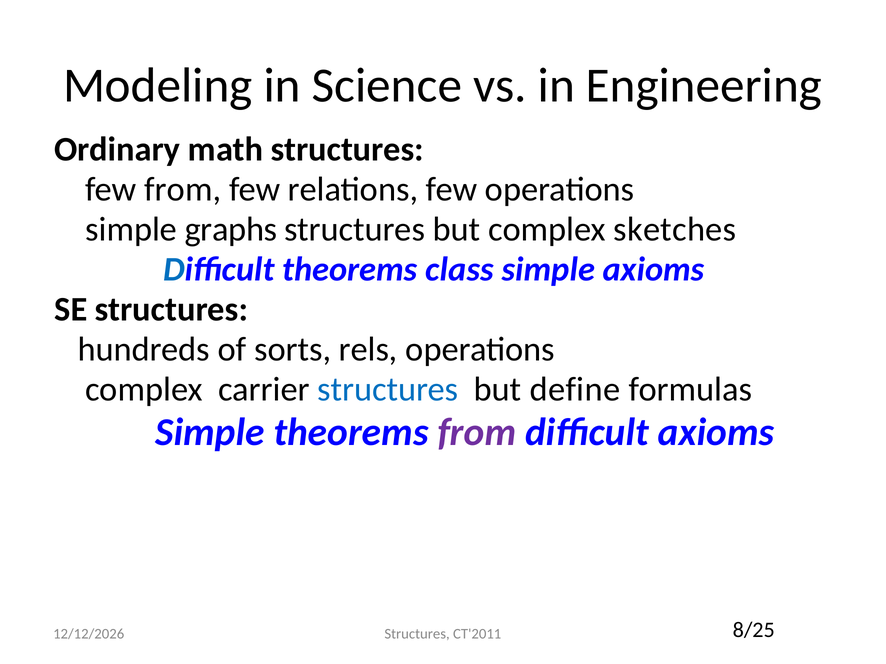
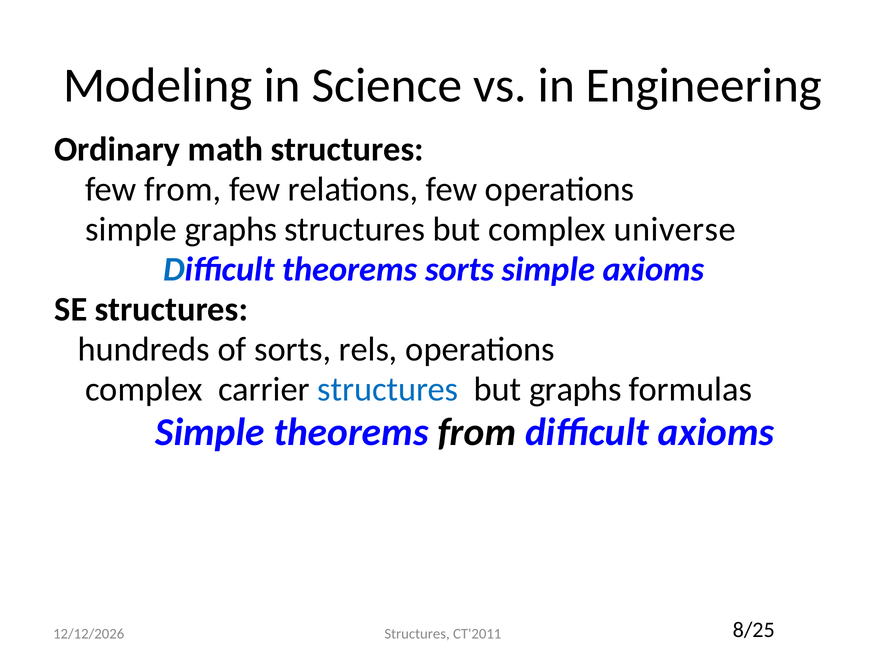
sketches: sketches -> universe (675, 230)
theorems class: class -> sorts (460, 270)
but define: define -> graphs (575, 390)
from colour: purple -> black (477, 433)
